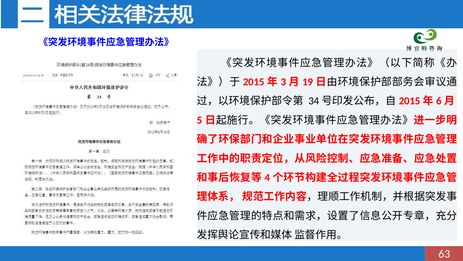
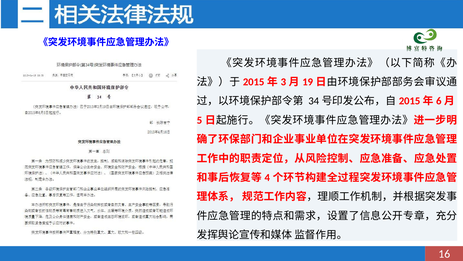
63: 63 -> 16 (444, 253)
